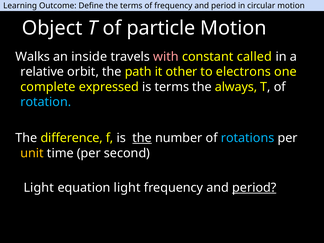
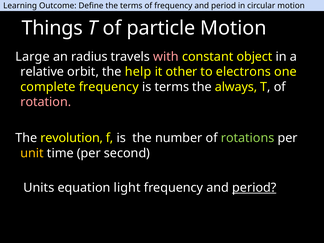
Object: Object -> Things (52, 28)
Walks: Walks -> Large (33, 57)
inside: inside -> radius (89, 57)
called: called -> object (255, 57)
path: path -> help (138, 72)
complete expressed: expressed -> frequency (109, 87)
rotation colour: light blue -> pink (46, 102)
difference: difference -> revolution (72, 138)
the underline: present -> none (142, 138)
rotations colour: light blue -> light green (248, 138)
Light: Light -> Units (39, 188)
